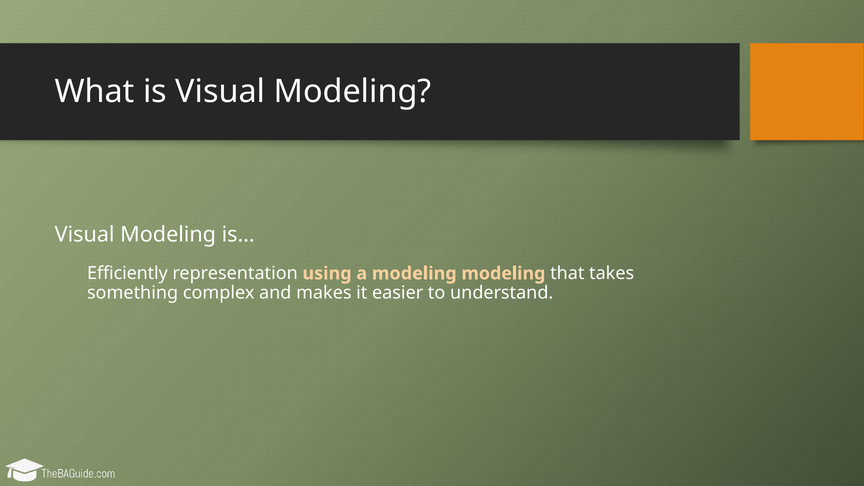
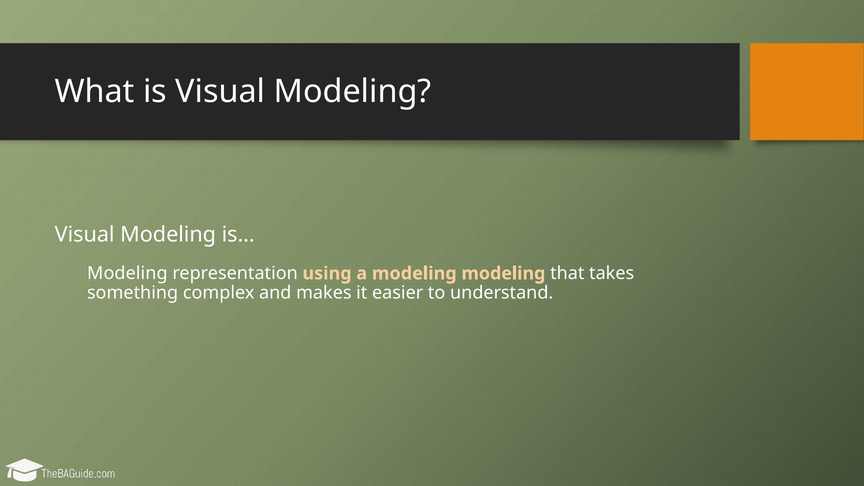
Efficiently: Efficiently -> Modeling (127, 273)
